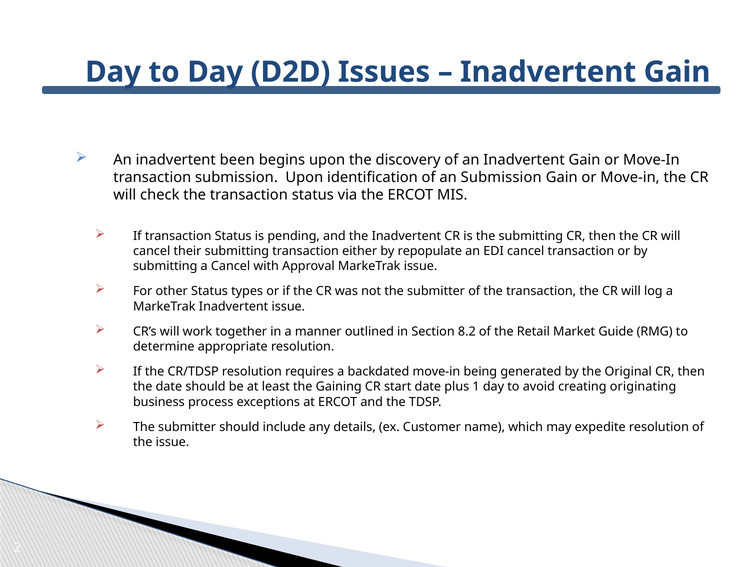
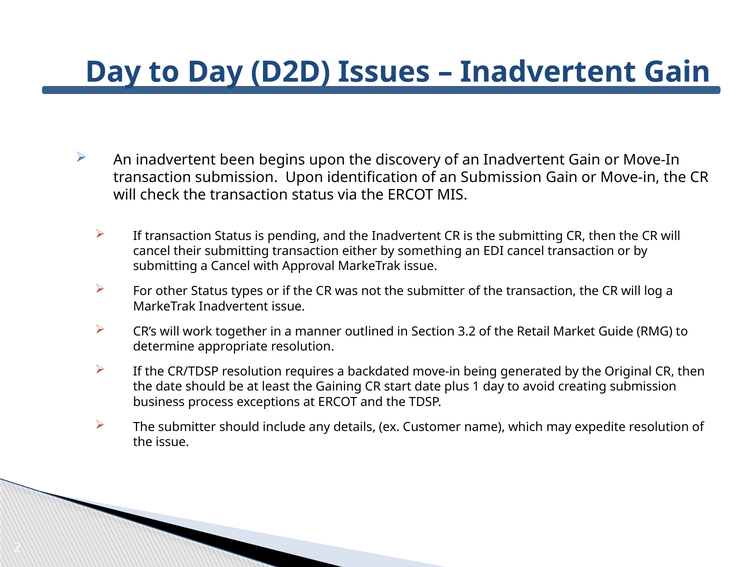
repopulate: repopulate -> something (430, 251)
8.2: 8.2 -> 3.2 (467, 331)
creating originating: originating -> submission (643, 387)
